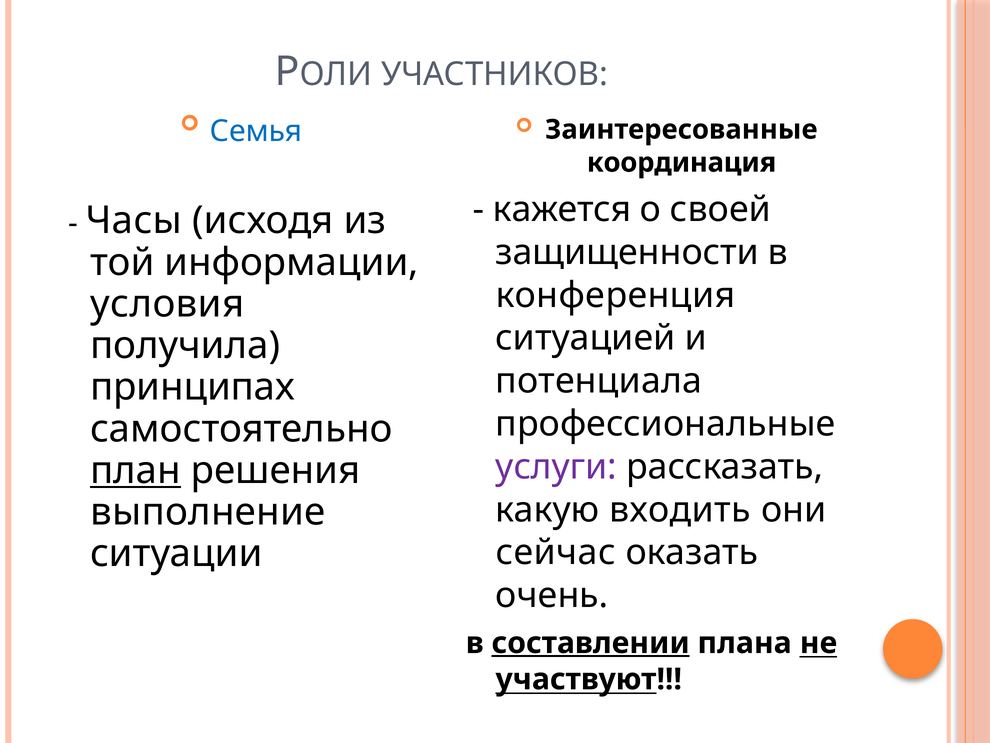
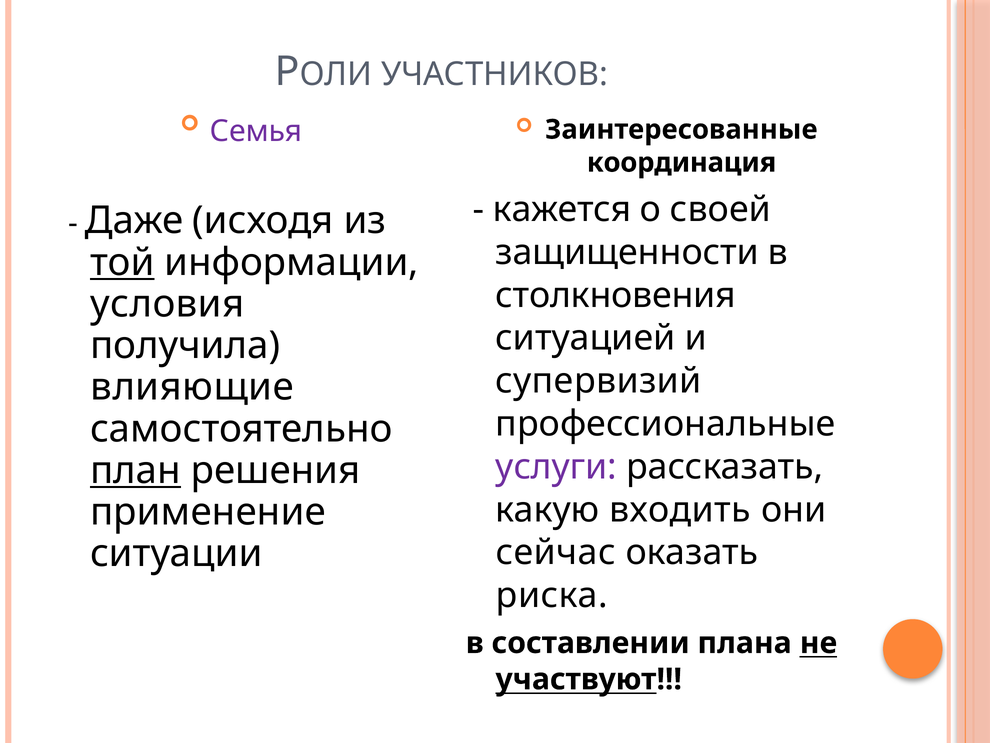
Семья colour: blue -> purple (256, 131)
Часы: Часы -> Даже (134, 221)
той underline: none -> present (122, 262)
конференция: конференция -> столкновения (616, 295)
потенциала: потенциала -> супервизий (599, 381)
принципах: принципах -> влияющие (192, 387)
выполнение: выполнение -> применение (208, 512)
очень: очень -> риска (552, 595)
составлении underline: present -> none (591, 643)
